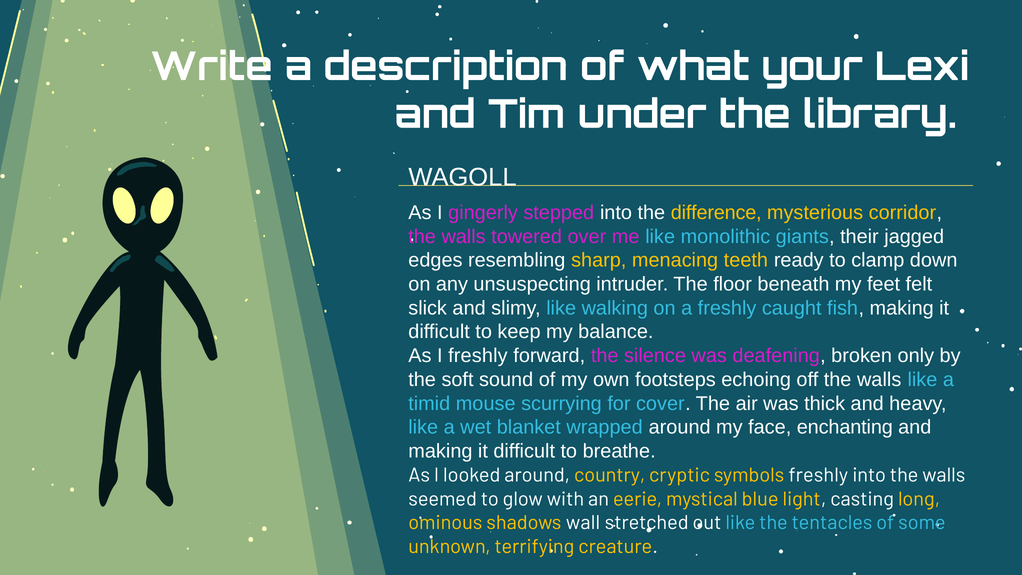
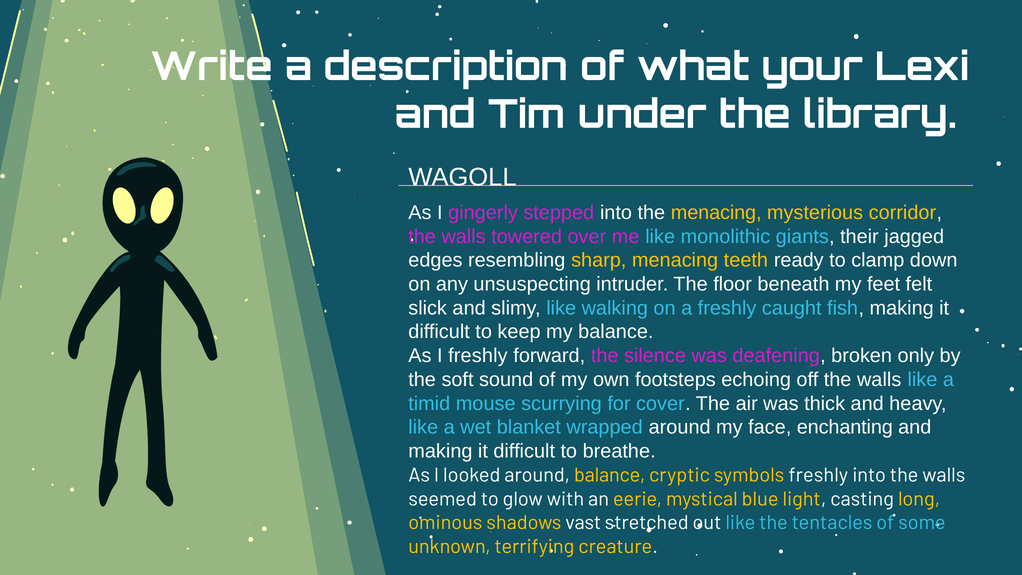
the difference: difference -> menacing (716, 213)
around country: country -> balance (610, 475)
wall: wall -> vast (583, 523)
